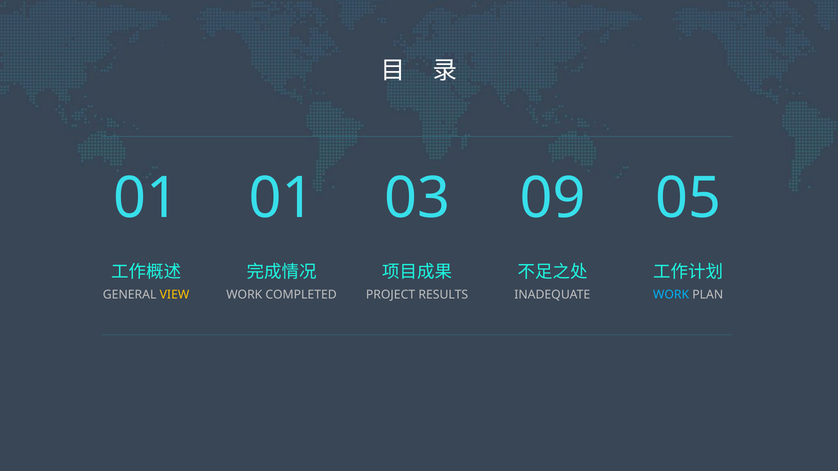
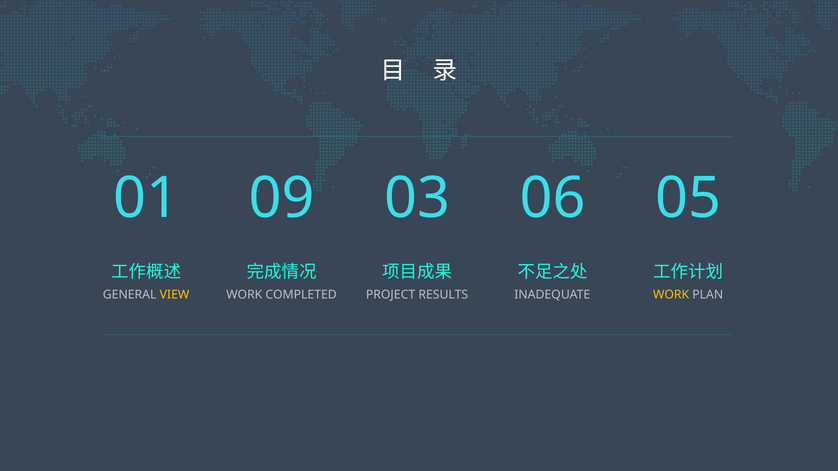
01 01: 01 -> 09 (282, 198)
09: 09 -> 06 (553, 198)
WORK colour: light blue -> yellow (671, 295)
